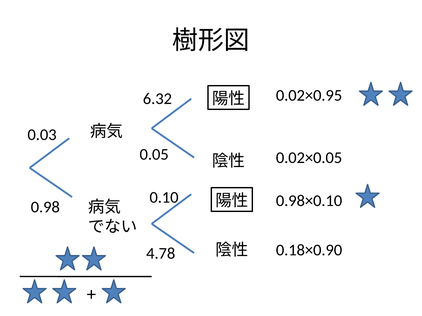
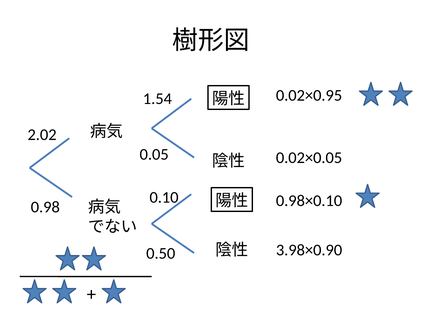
6.32: 6.32 -> 1.54 (157, 99)
0.03: 0.03 -> 2.02 (42, 135)
0.18×0.90: 0.18×0.90 -> 3.98×0.90 (309, 250)
4.78: 4.78 -> 0.50 (161, 254)
